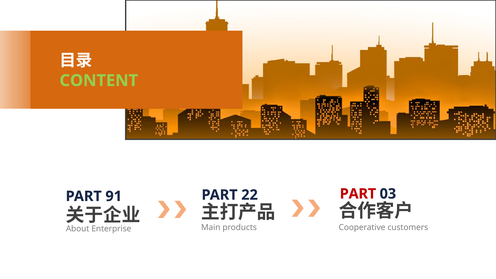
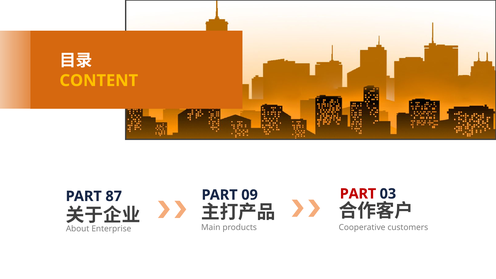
CONTENT colour: light green -> yellow (99, 81)
22: 22 -> 09 (250, 195)
91: 91 -> 87 (114, 196)
